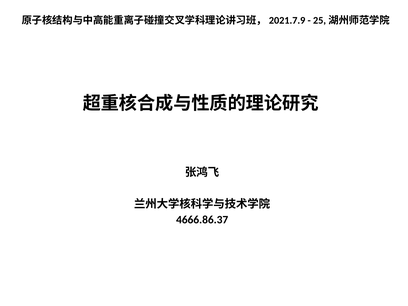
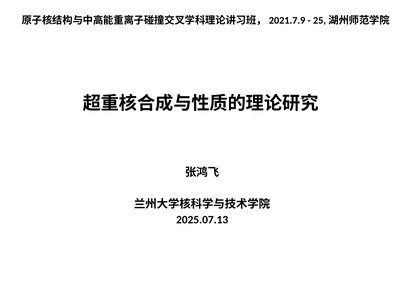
4666.86.37: 4666.86.37 -> 2025.07.13 (202, 220)
